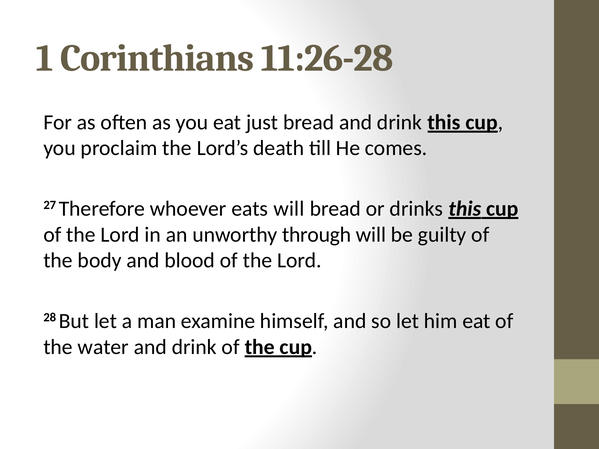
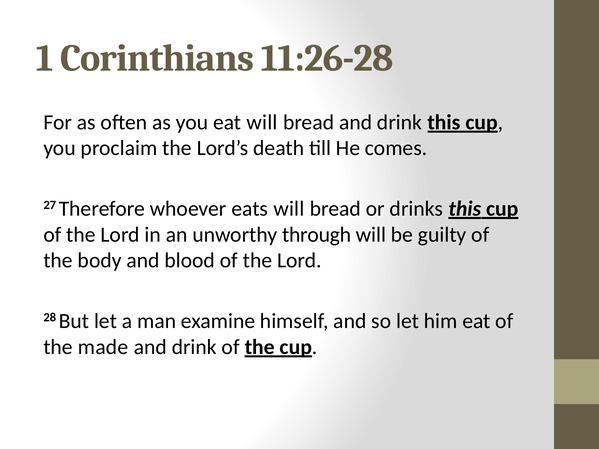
eat just: just -> will (262, 122)
water: water -> made (103, 347)
